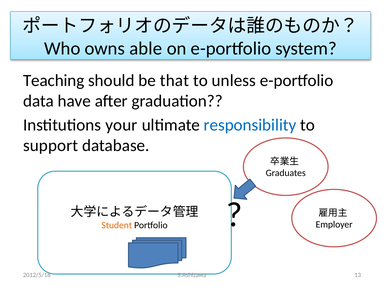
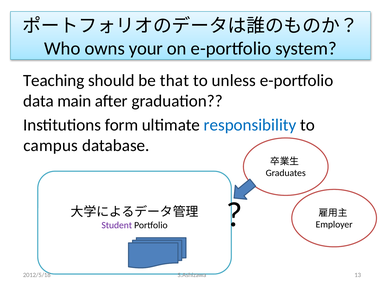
able: able -> your (146, 48)
have: have -> main (74, 101)
your: your -> form (122, 125)
support: support -> campus (51, 145)
Student colour: orange -> purple (117, 225)
